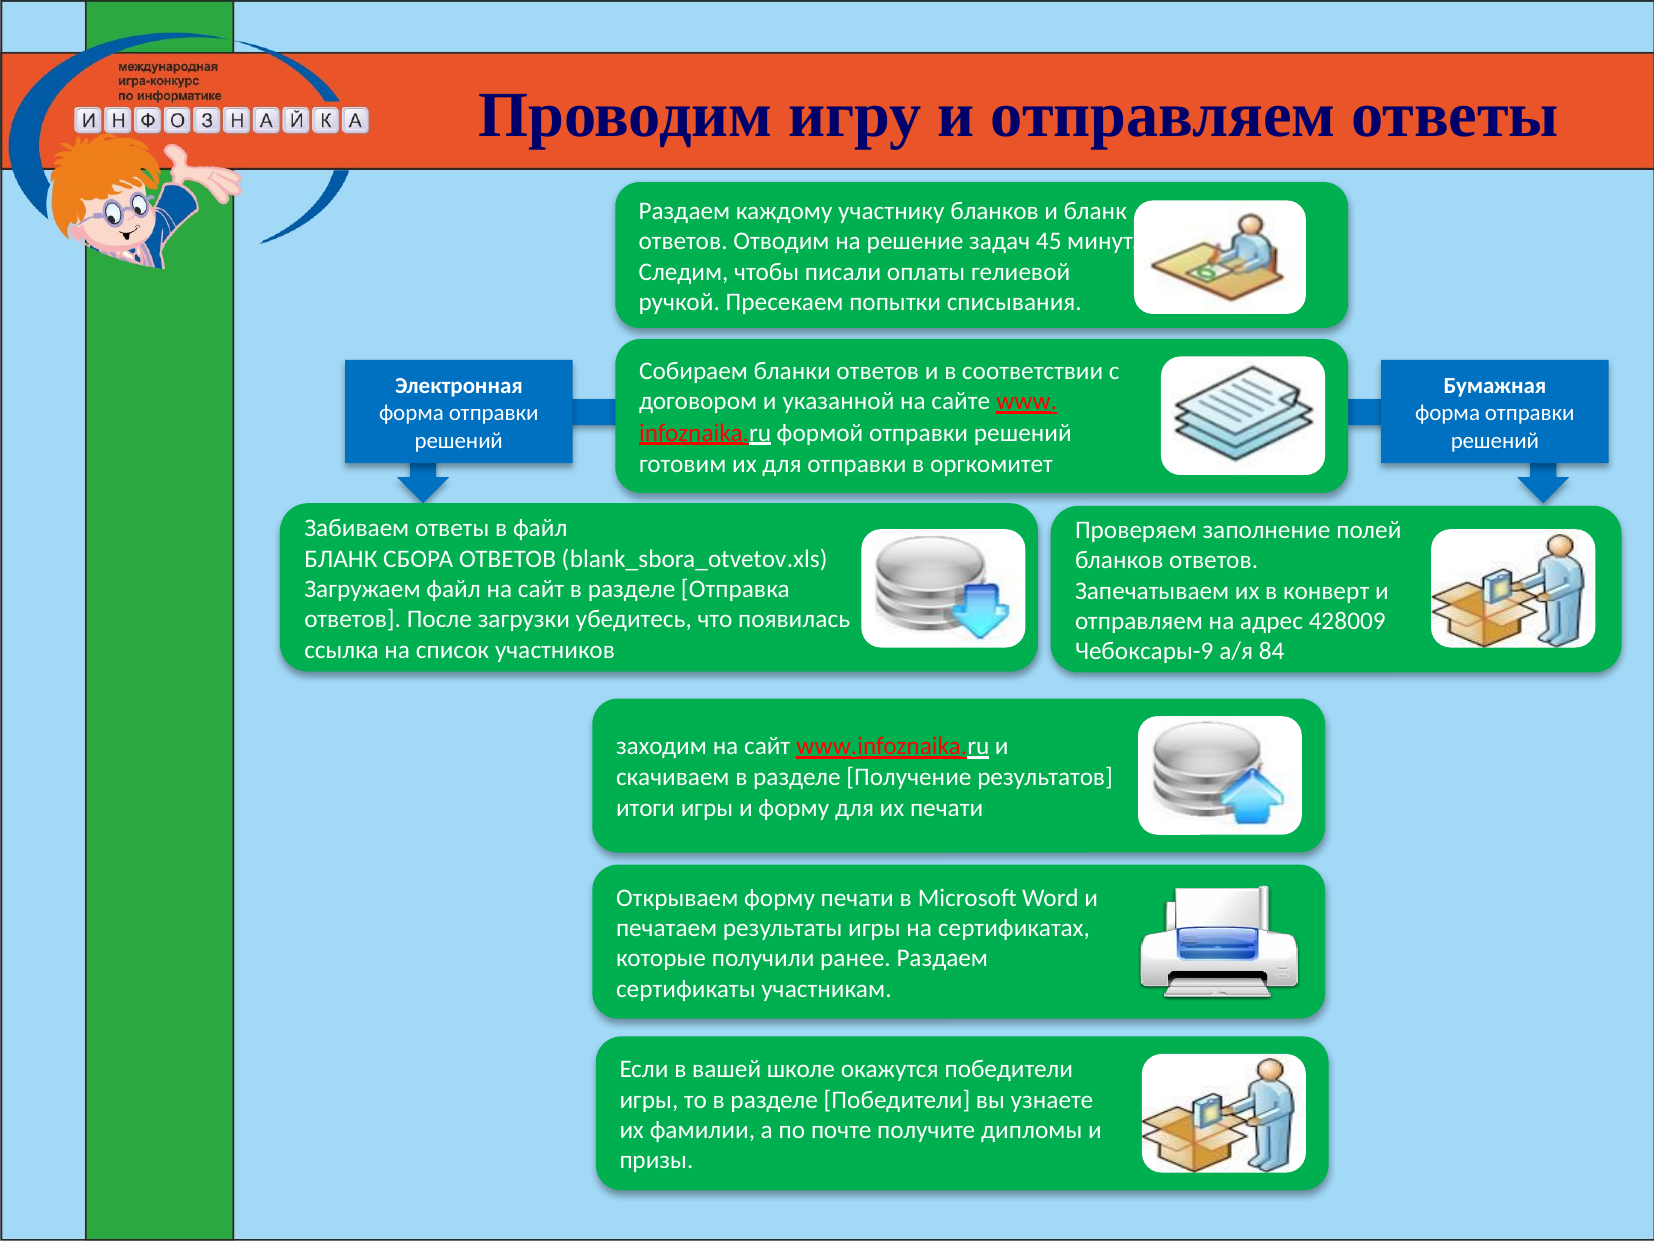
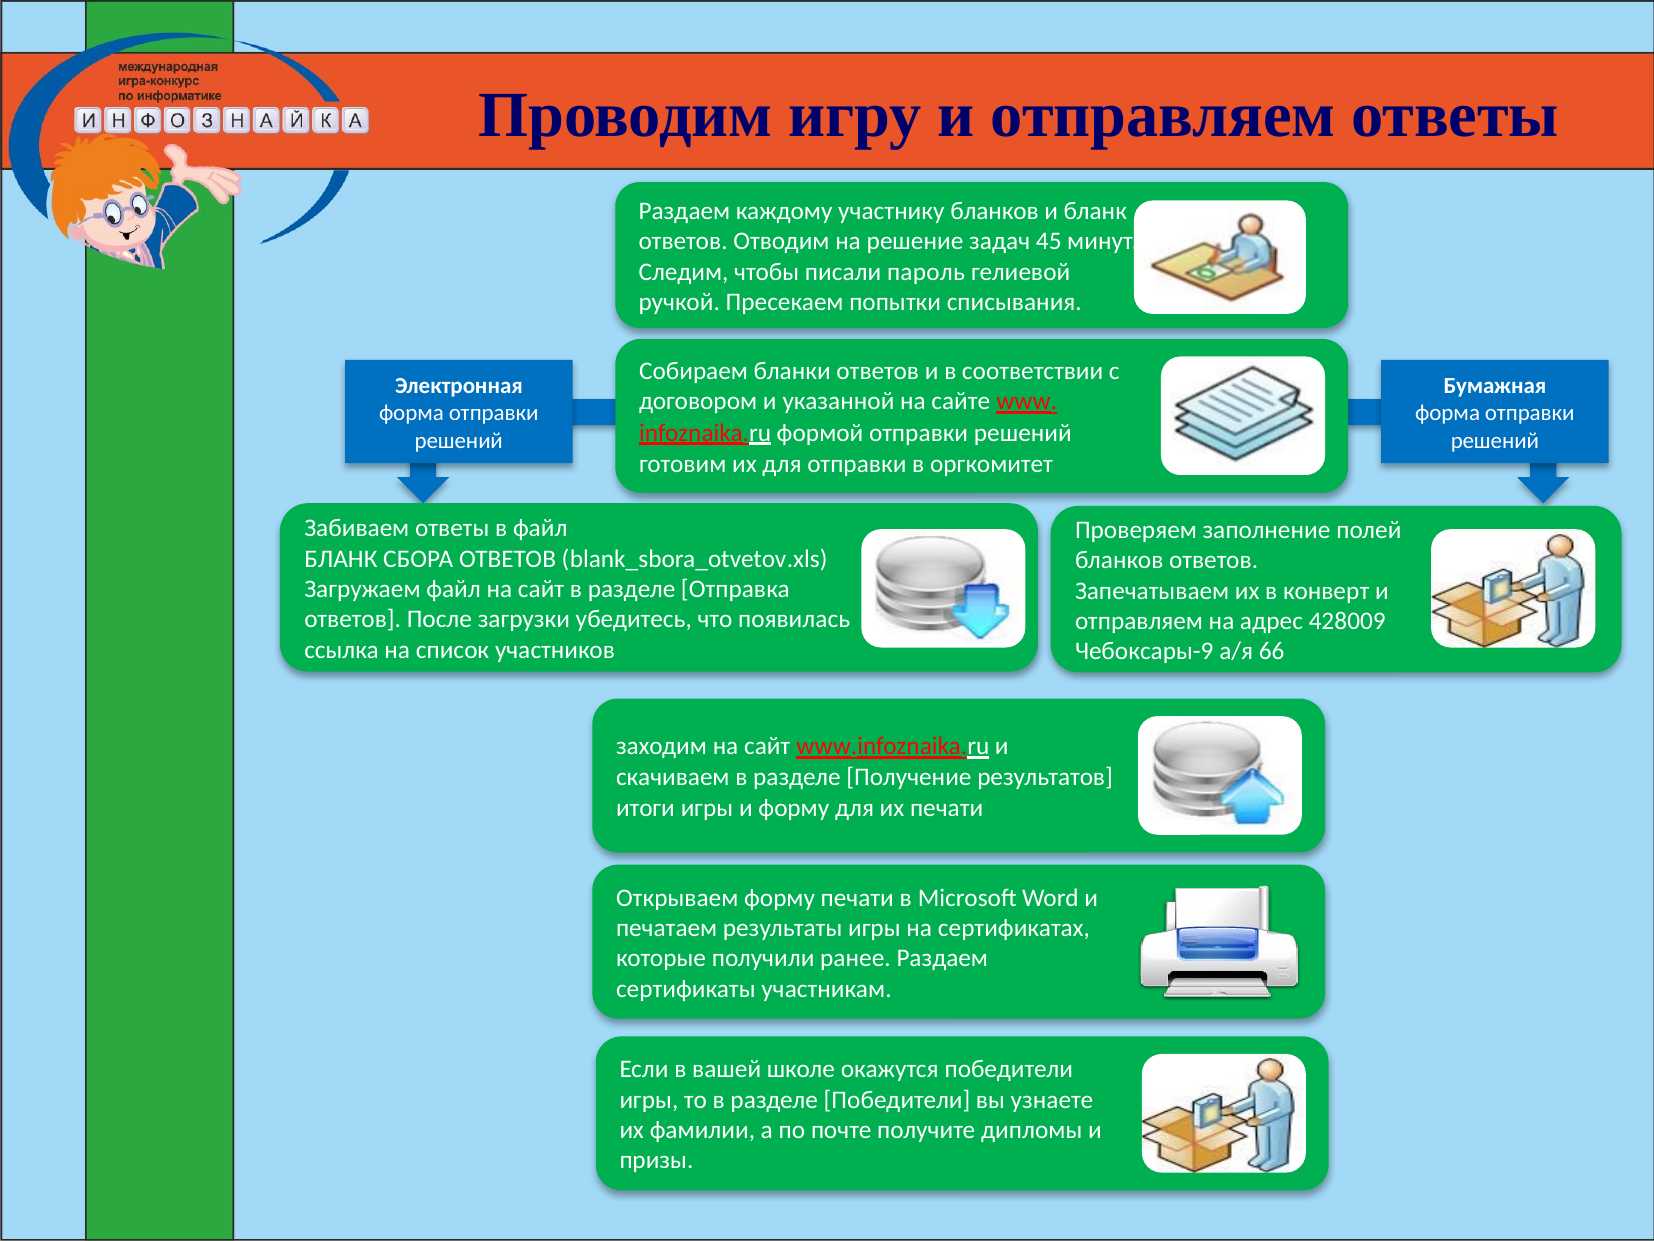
оплаты: оплаты -> пароль (926, 272)
84: 84 -> 66 (1272, 651)
